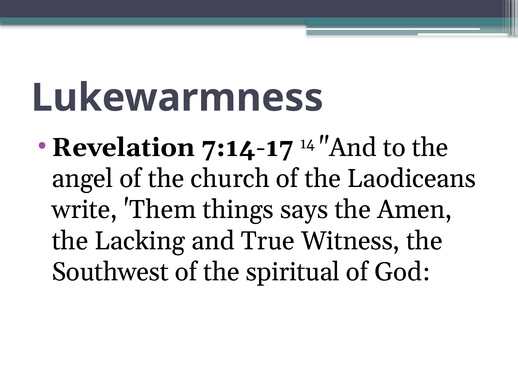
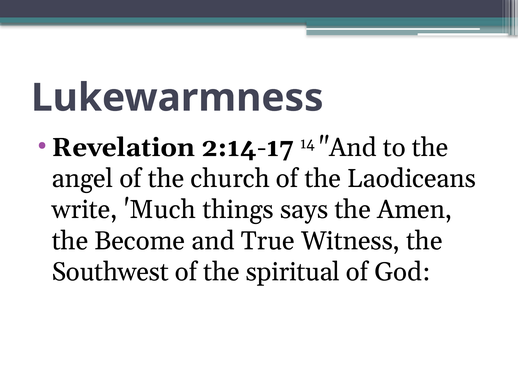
7:14-17: 7:14-17 -> 2:14-17 (247, 147)
Them: Them -> Much (160, 209)
Lacking: Lacking -> Become (140, 241)
